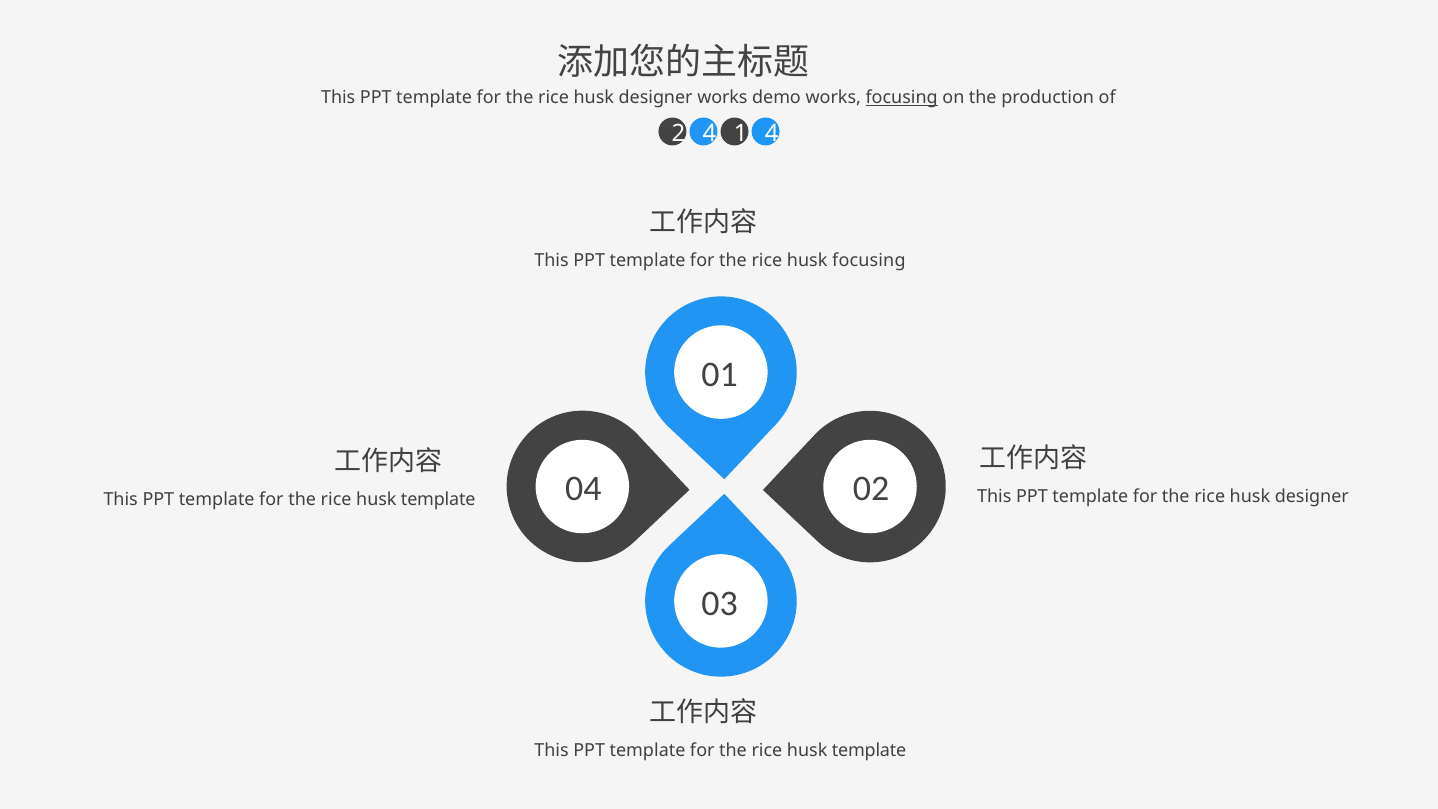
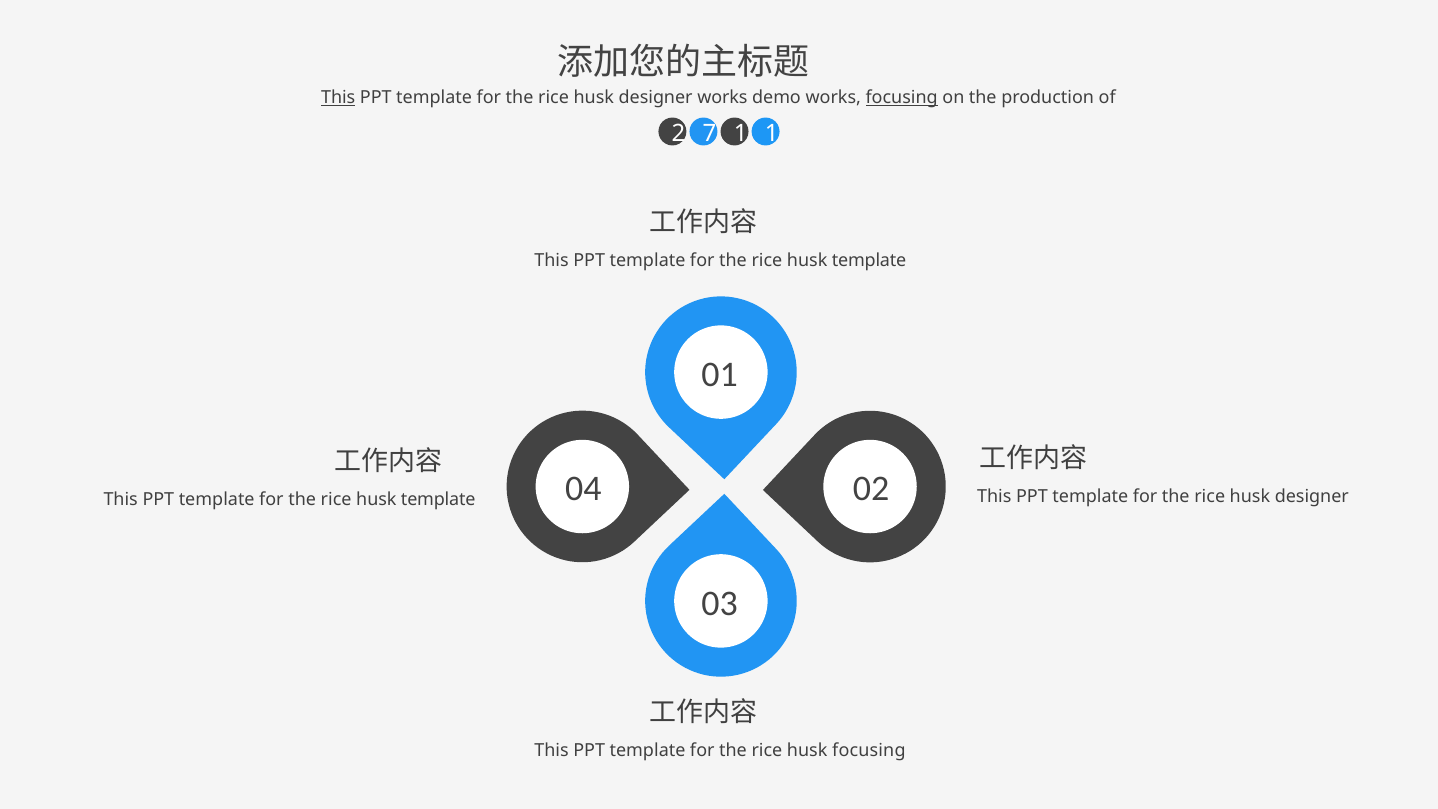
This underline: none -> present (338, 98)
2 4: 4 -> 7 (710, 133)
1 4: 4 -> 1 (772, 133)
focusing: focusing -> template (869, 261)
template: template -> focusing (869, 750)
